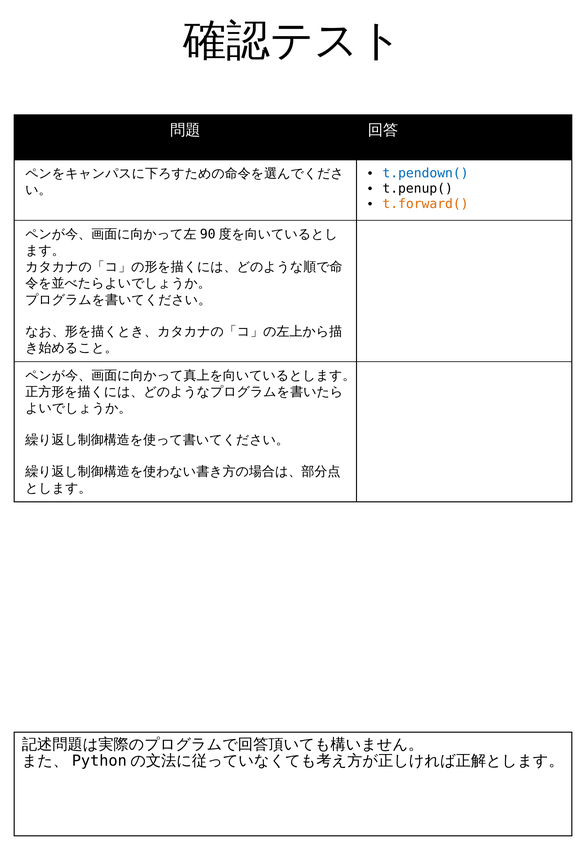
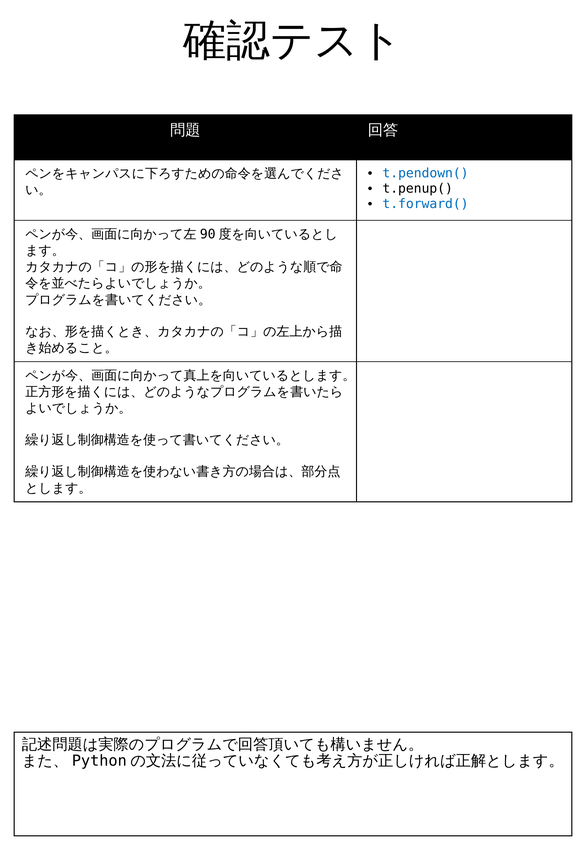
t.forward( colour: orange -> blue (426, 204)
